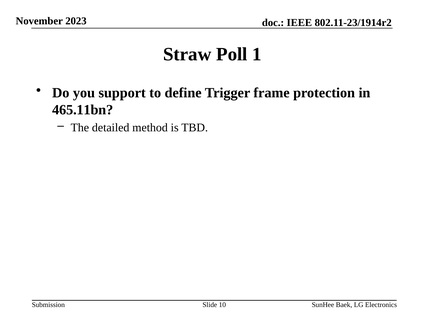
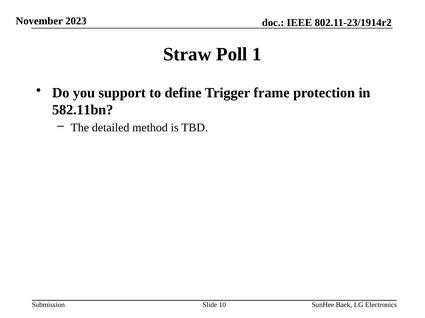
465.11bn: 465.11bn -> 582.11bn (83, 110)
